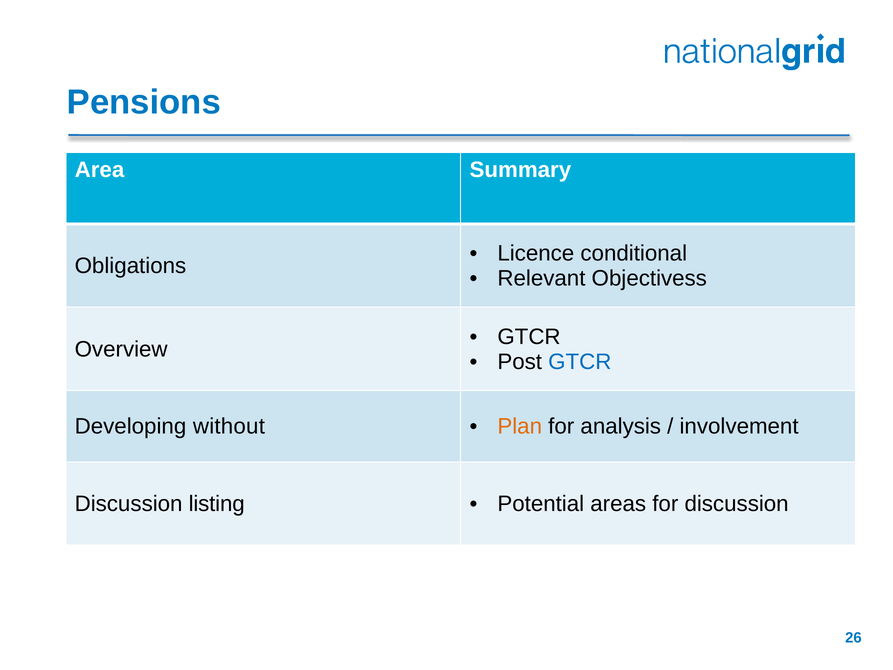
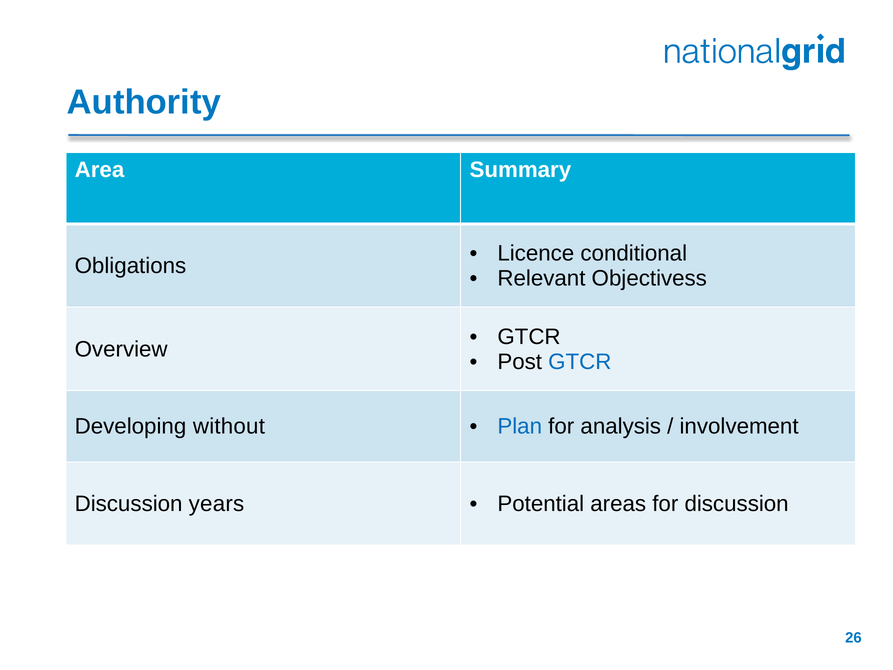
Pensions: Pensions -> Authority (144, 102)
Plan colour: orange -> blue (520, 426)
listing: listing -> years (216, 504)
